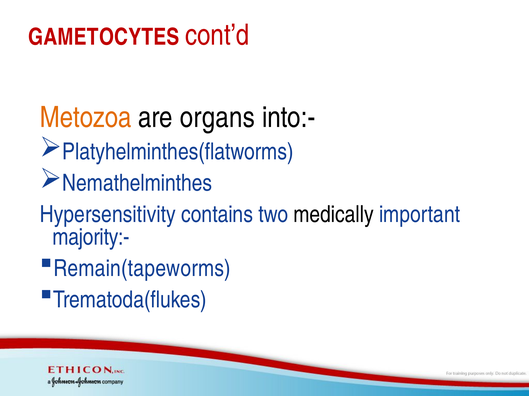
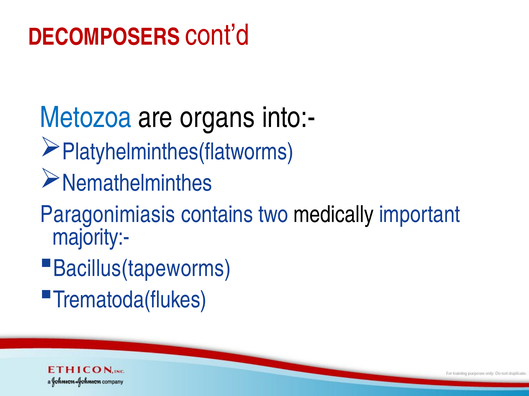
GAMETOCYTES: GAMETOCYTES -> DECOMPOSERS (104, 37)
Metozoa colour: orange -> blue (86, 118)
Hypersensitivity: Hypersensitivity -> Paragonimiasis (108, 215)
Remain(tapeworms: Remain(tapeworms -> Bacillus(tapeworms (142, 269)
